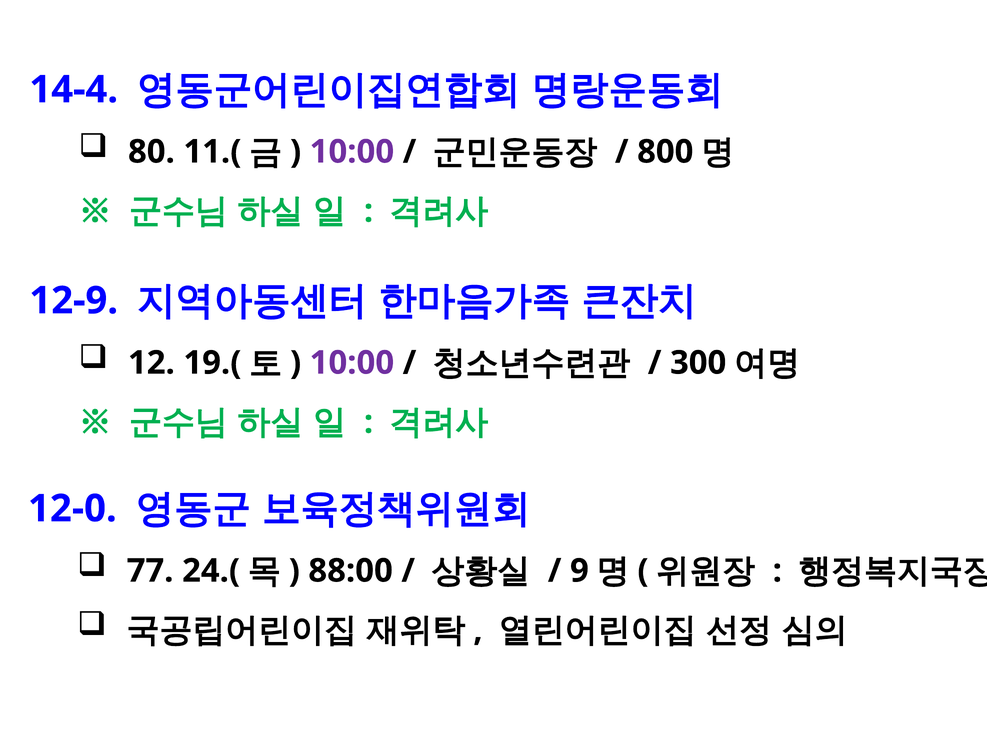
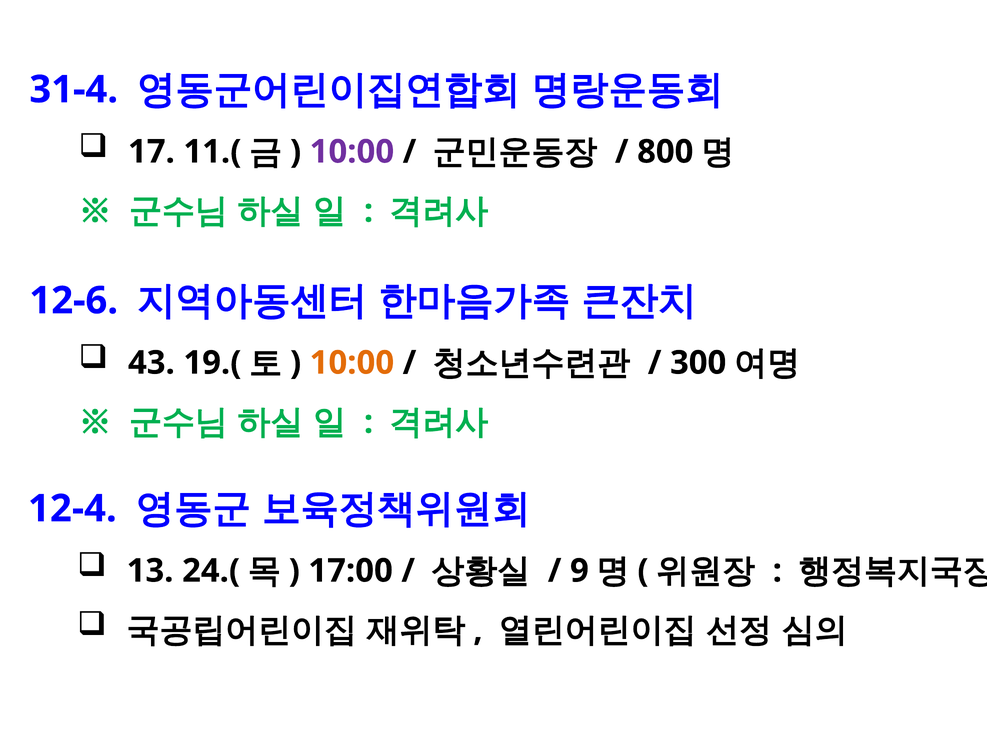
14-4: 14-4 -> 31-4 (74, 90)
80: 80 -> 17 (151, 152)
12-9: 12-9 -> 12-6 (74, 301)
12: 12 -> 43 (151, 363)
10:00 colour: purple -> orange (352, 363)
12-0: 12-0 -> 12-4 (72, 509)
77: 77 -> 13 (150, 571)
88:00: 88:00 -> 17:00 (351, 571)
